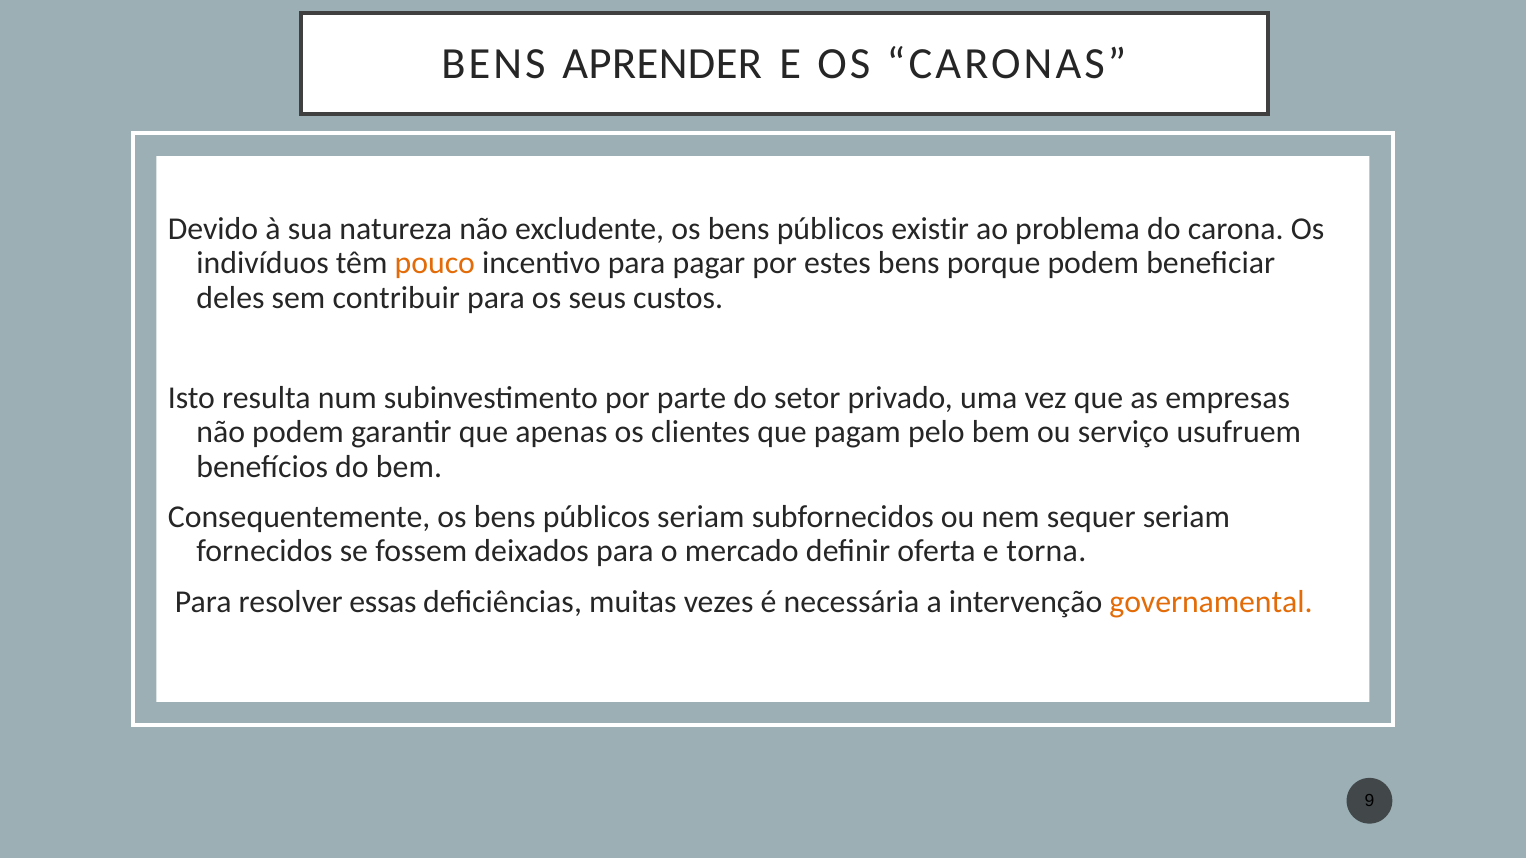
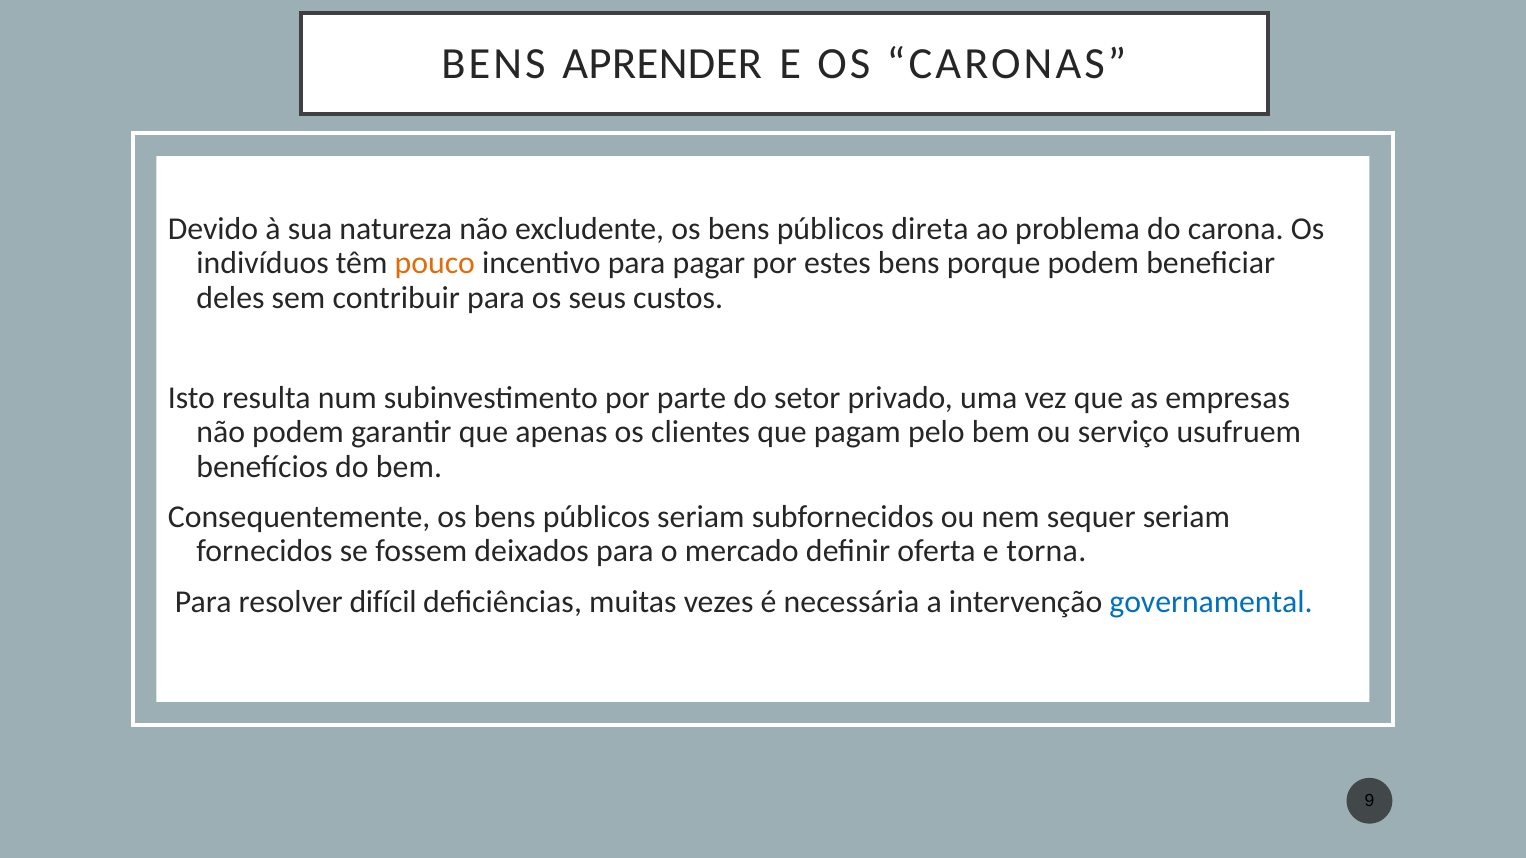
existir: existir -> direta (930, 229)
essas: essas -> difícil (383, 602)
governamental colour: orange -> blue (1211, 602)
